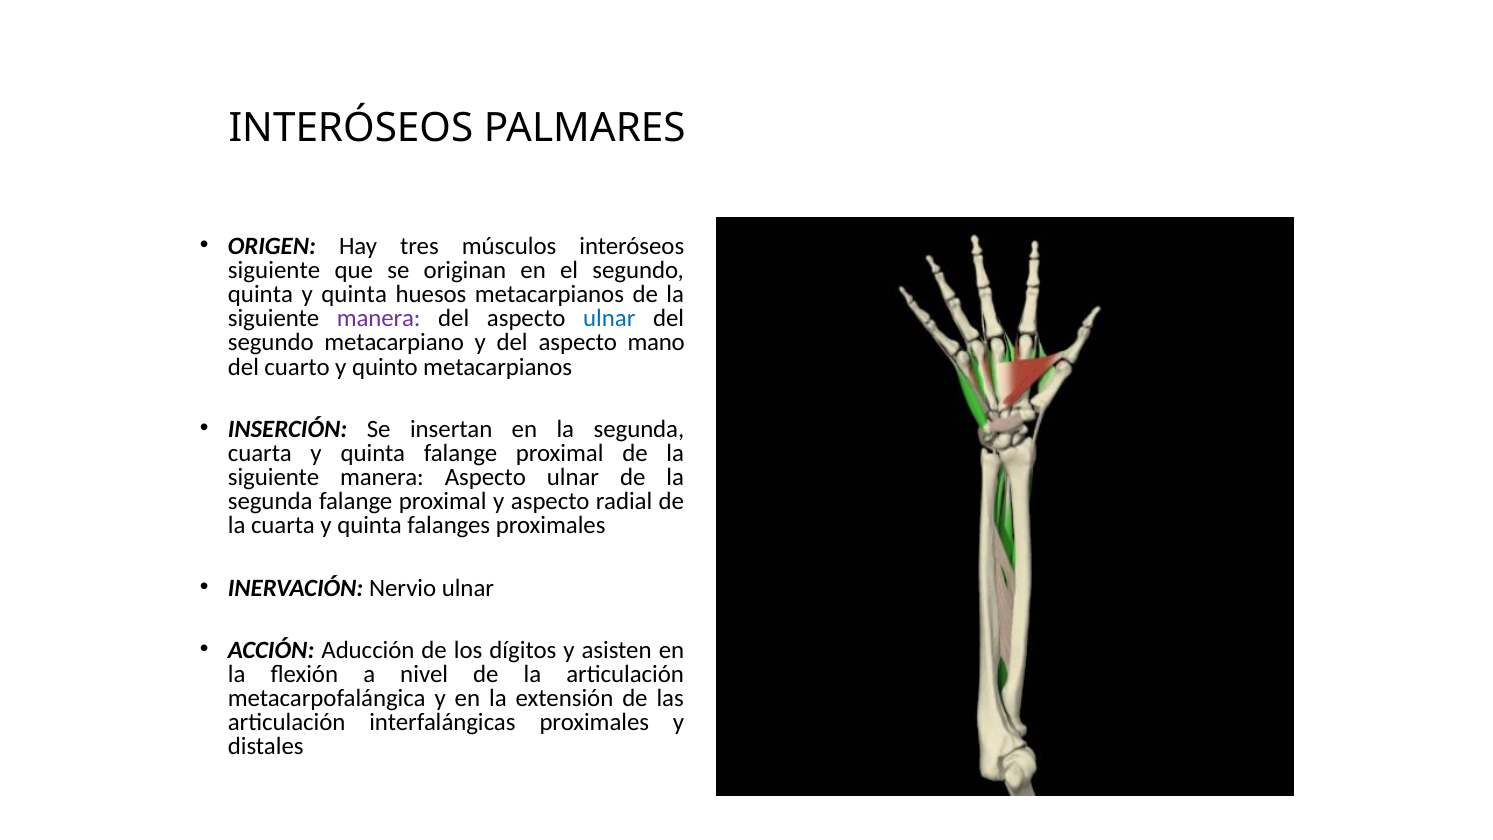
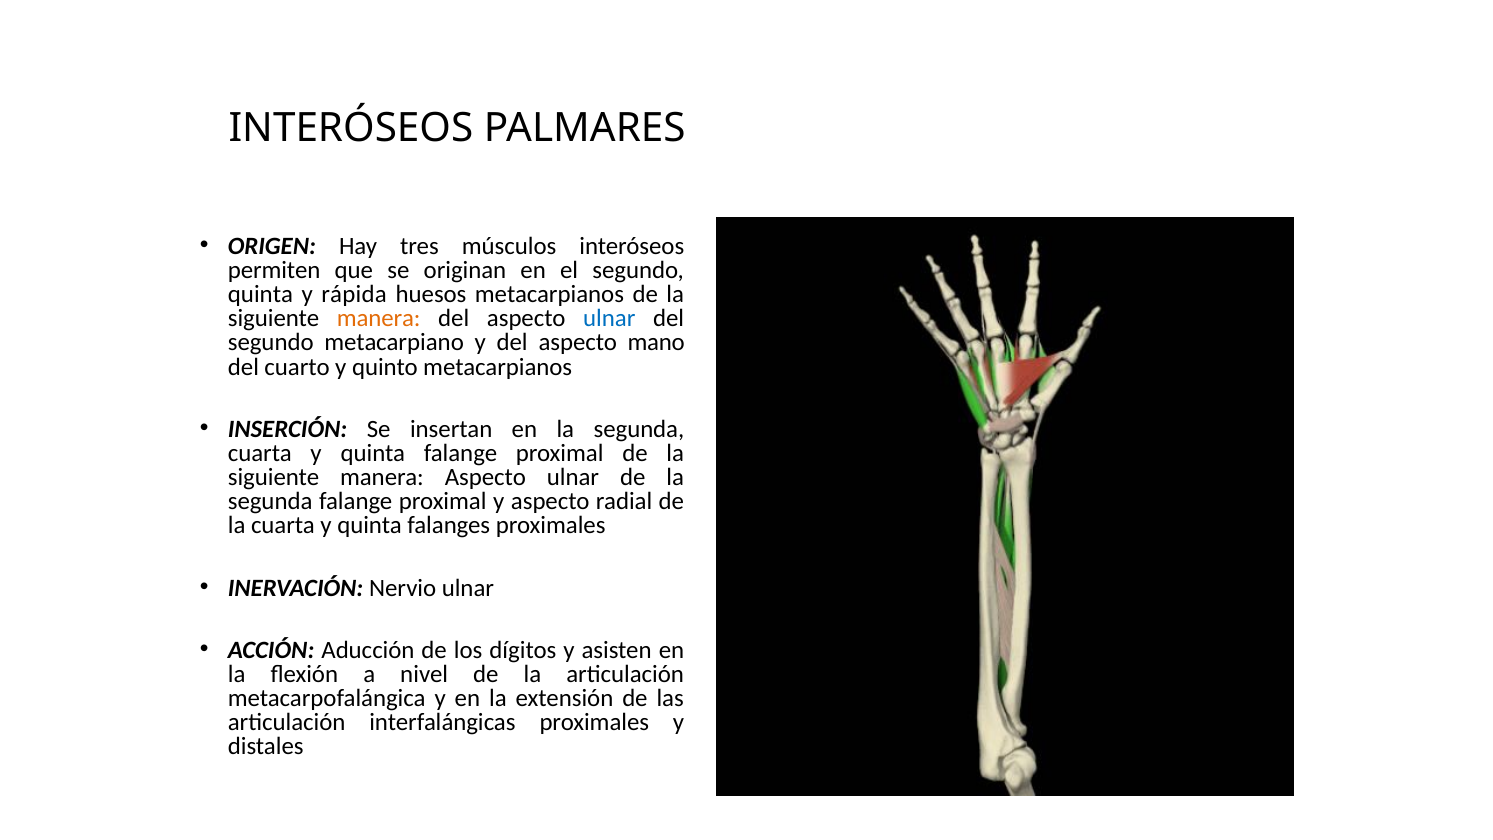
siguiente: siguiente -> permiten (274, 270)
quinta: quinta -> rápida (354, 294)
manera colour: purple -> orange (379, 318)
